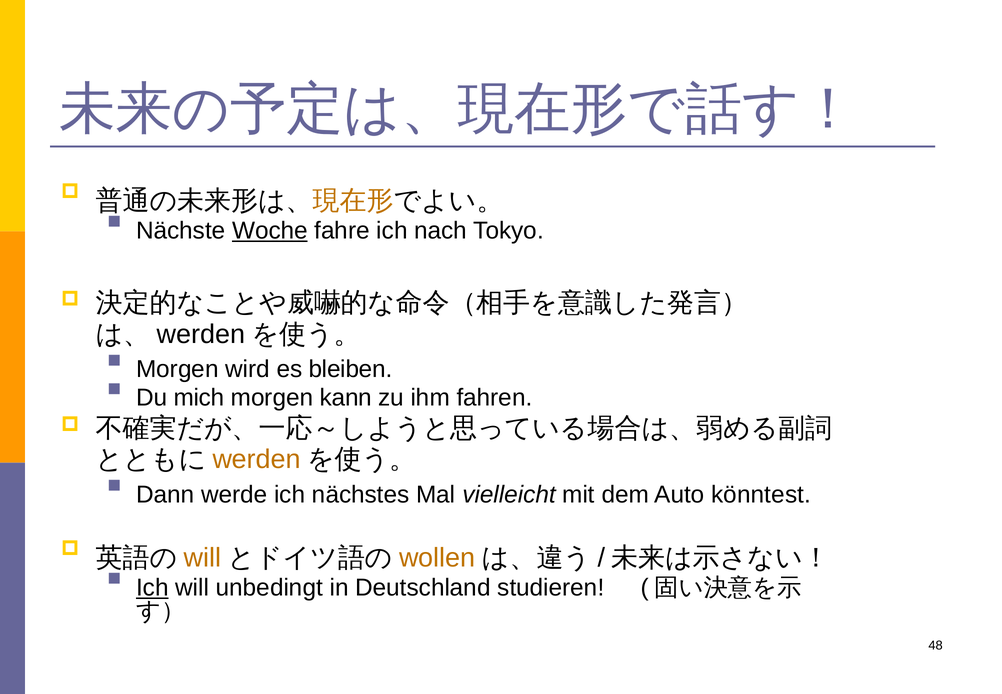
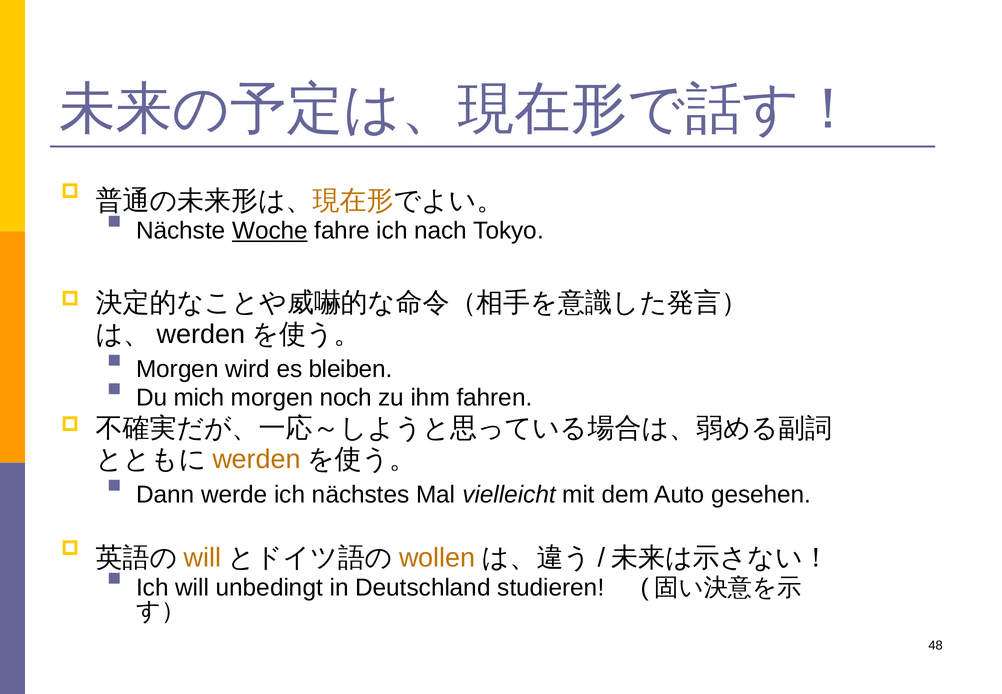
kann: kann -> noch (346, 398)
könntest: könntest -> gesehen (761, 494)
Ich underline: present -> none (152, 587)
